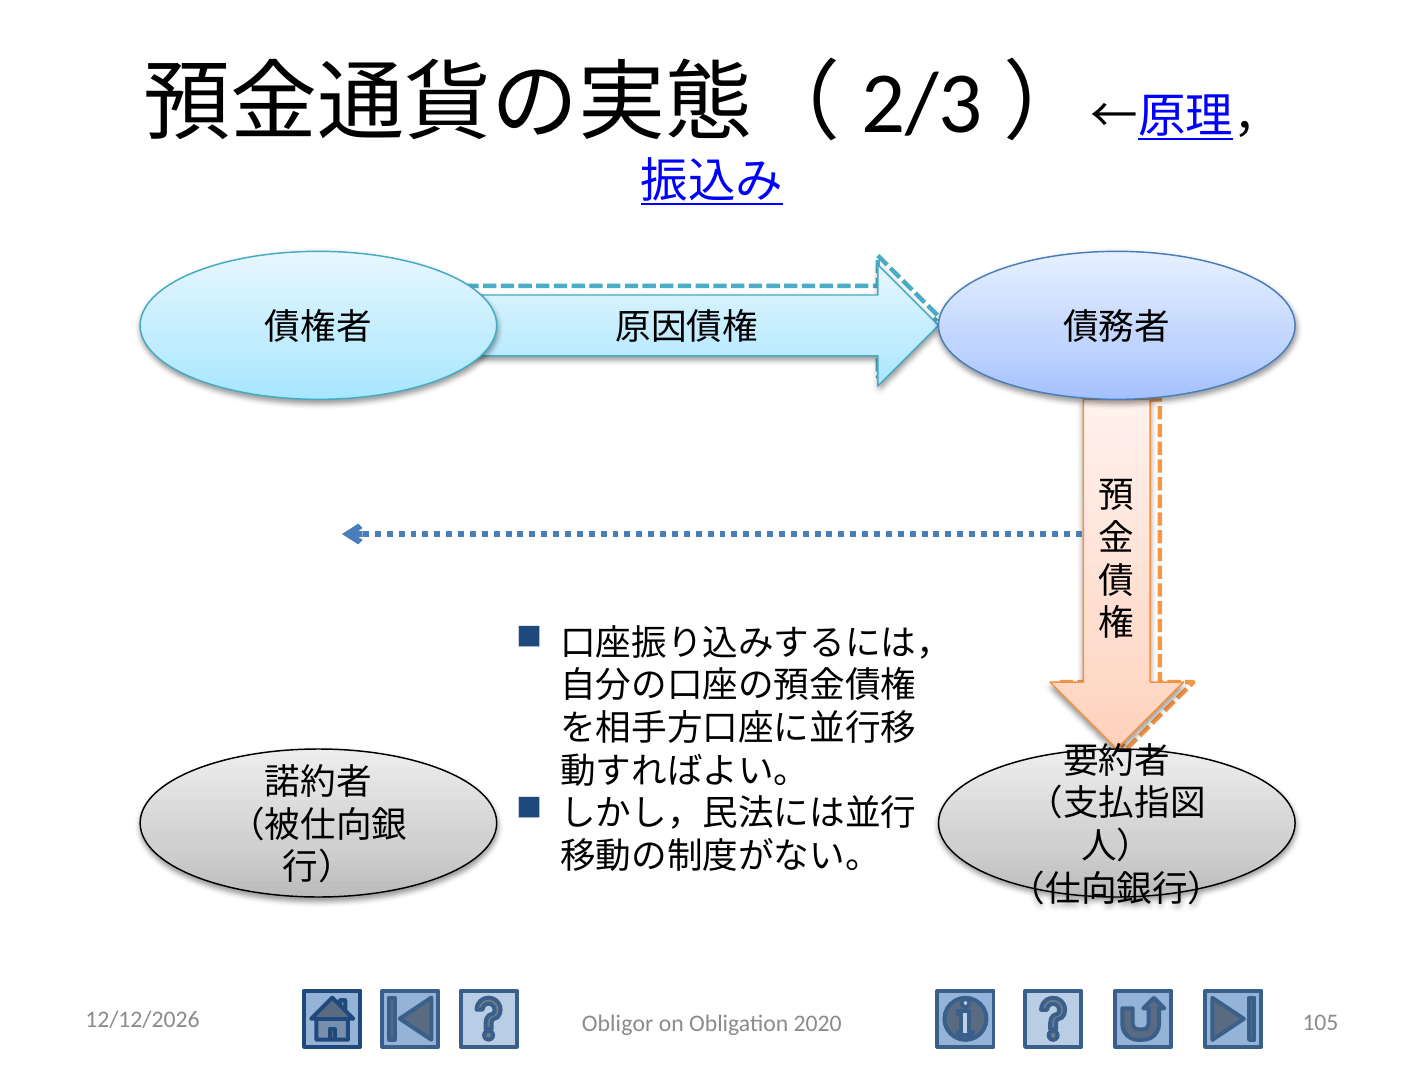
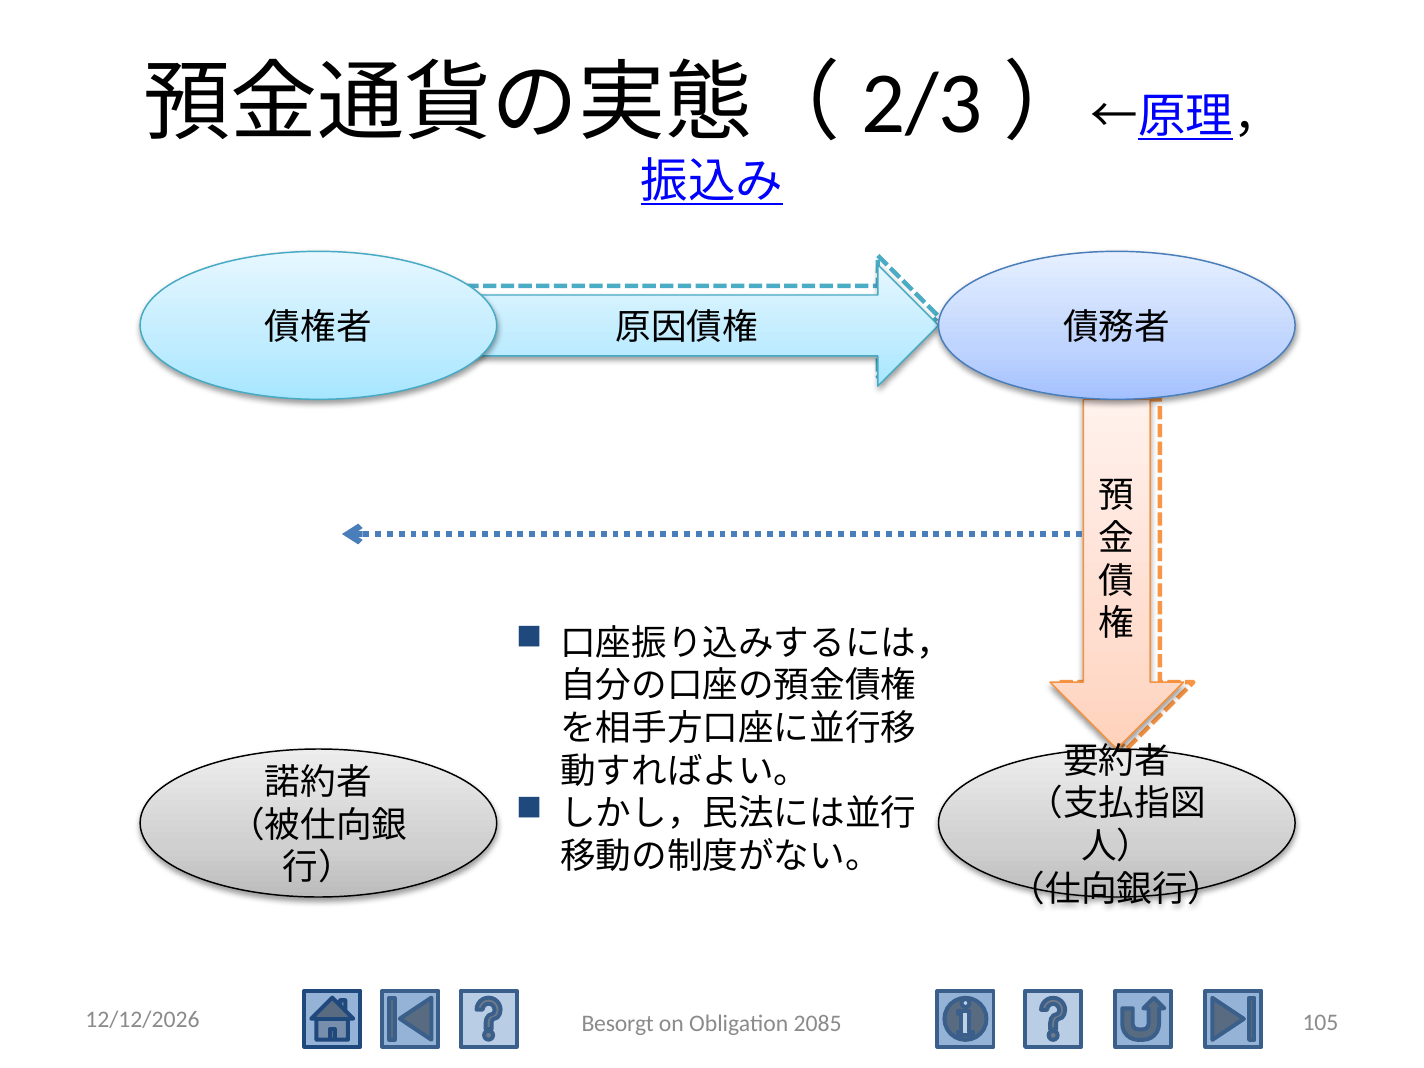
Obligor: Obligor -> Besorgt (618, 1024)
2020: 2020 -> 2085 (818, 1024)
